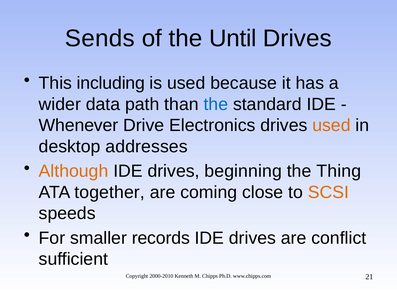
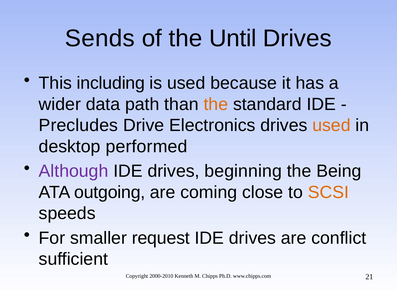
the colour: blue -> orange (216, 104)
Whenever: Whenever -> Precludes (78, 126)
addresses: addresses -> performed (147, 147)
Although colour: orange -> purple (74, 172)
Thing: Thing -> Being (339, 172)
together: together -> outgoing (110, 193)
records: records -> request (161, 239)
